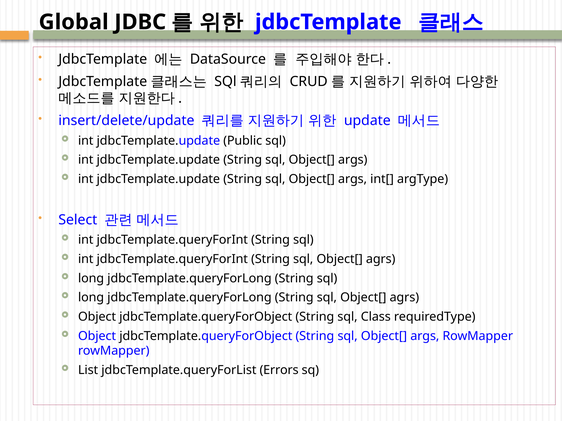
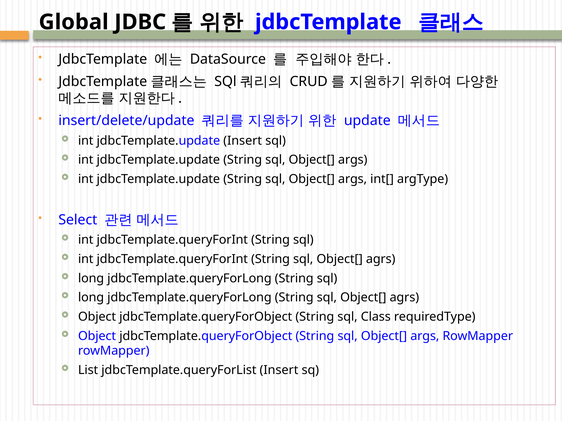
jdbcTemplate.update Public: Public -> Insert (243, 141)
jdbcTemplate.queryForList Errors: Errors -> Insert (279, 371)
